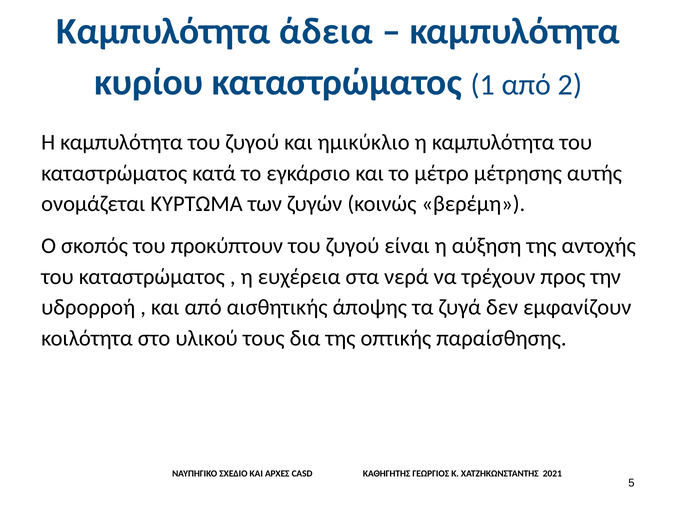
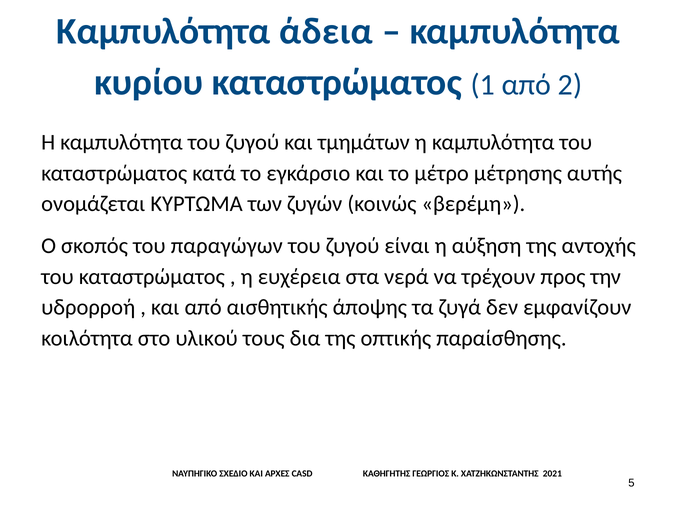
ημικύκλιο: ημικύκλιο -> τμημάτων (364, 142)
προκύπτουν: προκύπτουν -> παραγώγων (227, 246)
